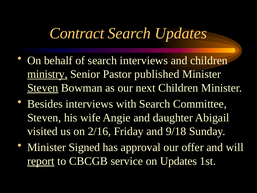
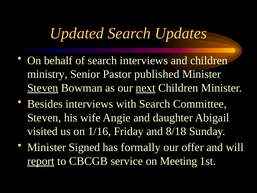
Contract: Contract -> Updated (77, 33)
ministry underline: present -> none (47, 74)
next underline: none -> present (146, 88)
2/16: 2/16 -> 1/16 (99, 131)
9/18: 9/18 -> 8/18 (176, 131)
approval: approval -> formally (141, 147)
on Updates: Updates -> Meeting (179, 161)
